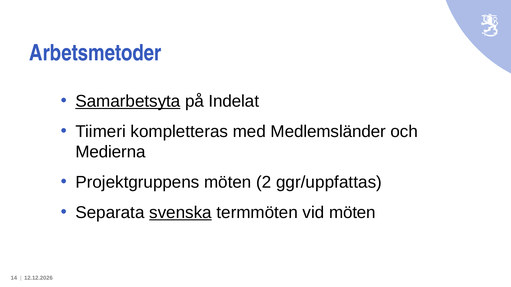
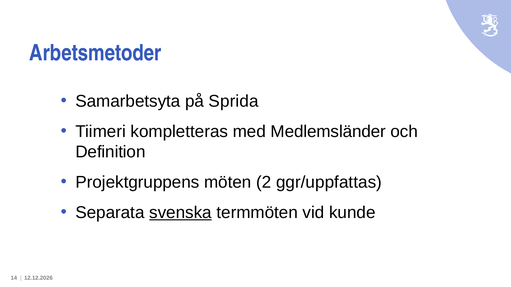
Samarbetsyta underline: present -> none (128, 101)
Indelat: Indelat -> Sprida (234, 101)
Medierna: Medierna -> Definition (110, 152)
vid möten: möten -> kunde (352, 213)
